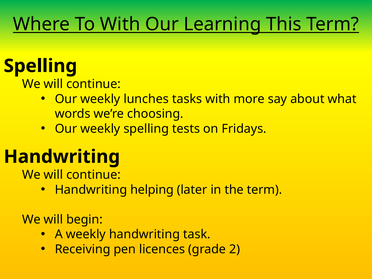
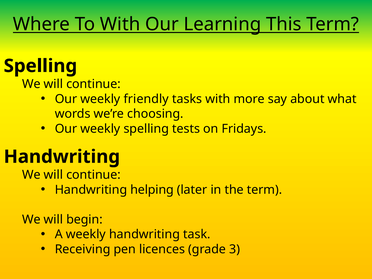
lunches: lunches -> friendly (146, 99)
2: 2 -> 3 (235, 249)
